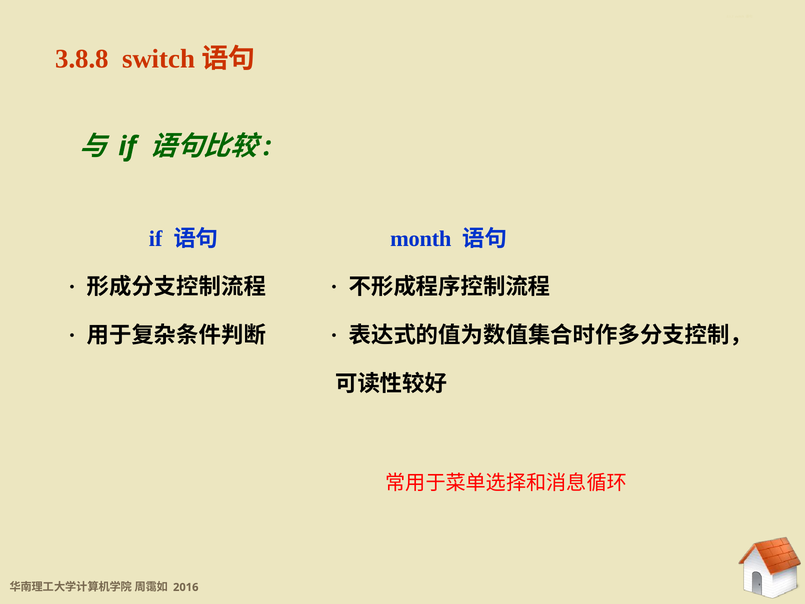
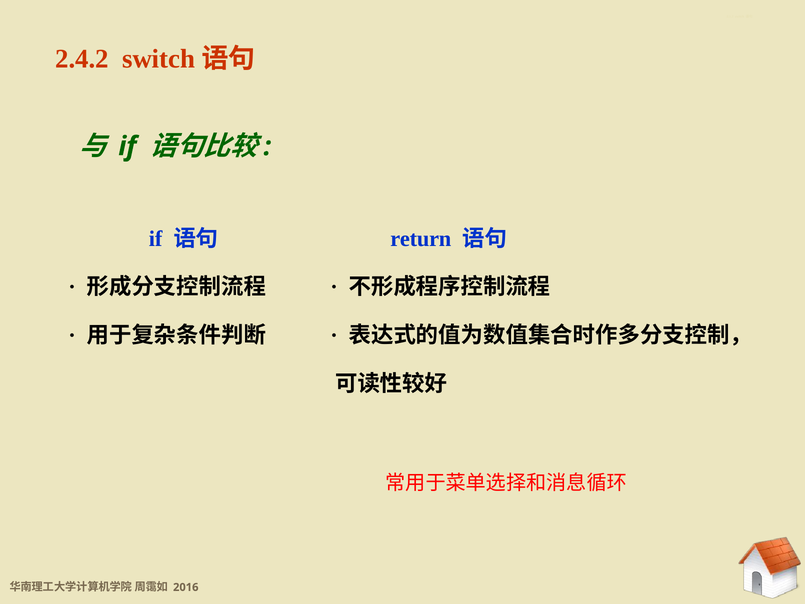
3.8.8: 3.8.8 -> 2.4.2 (82, 59)
month: month -> return (421, 239)
